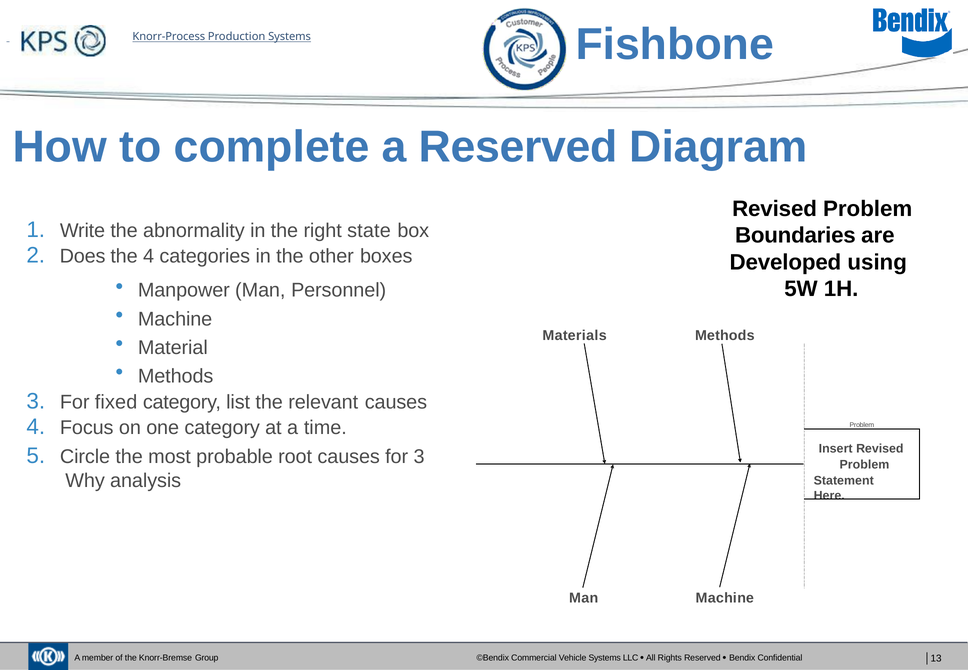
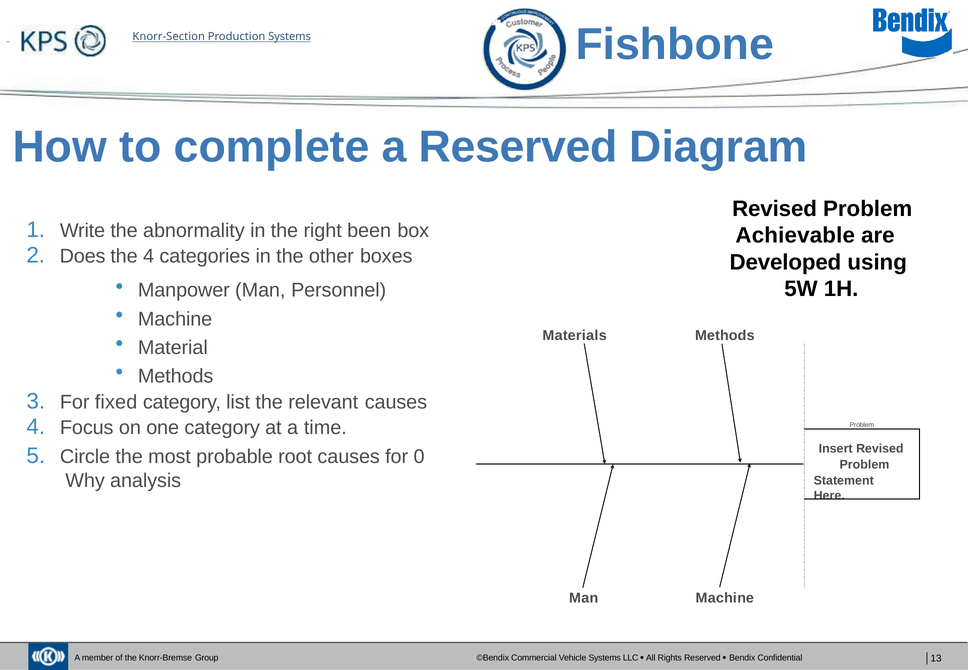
Knorr-Process: Knorr-Process -> Knorr-Section (169, 37)
state: state -> been (369, 231)
Boundaries: Boundaries -> Achievable (795, 236)
for 3: 3 -> 0 (419, 457)
